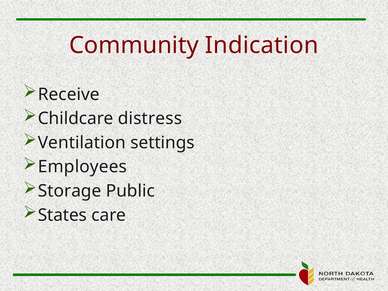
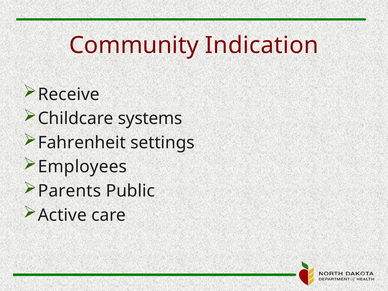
distress: distress -> systems (150, 118)
Ventilation: Ventilation -> Fahrenheit (82, 143)
Storage: Storage -> Parents (70, 191)
States: States -> Active (62, 215)
